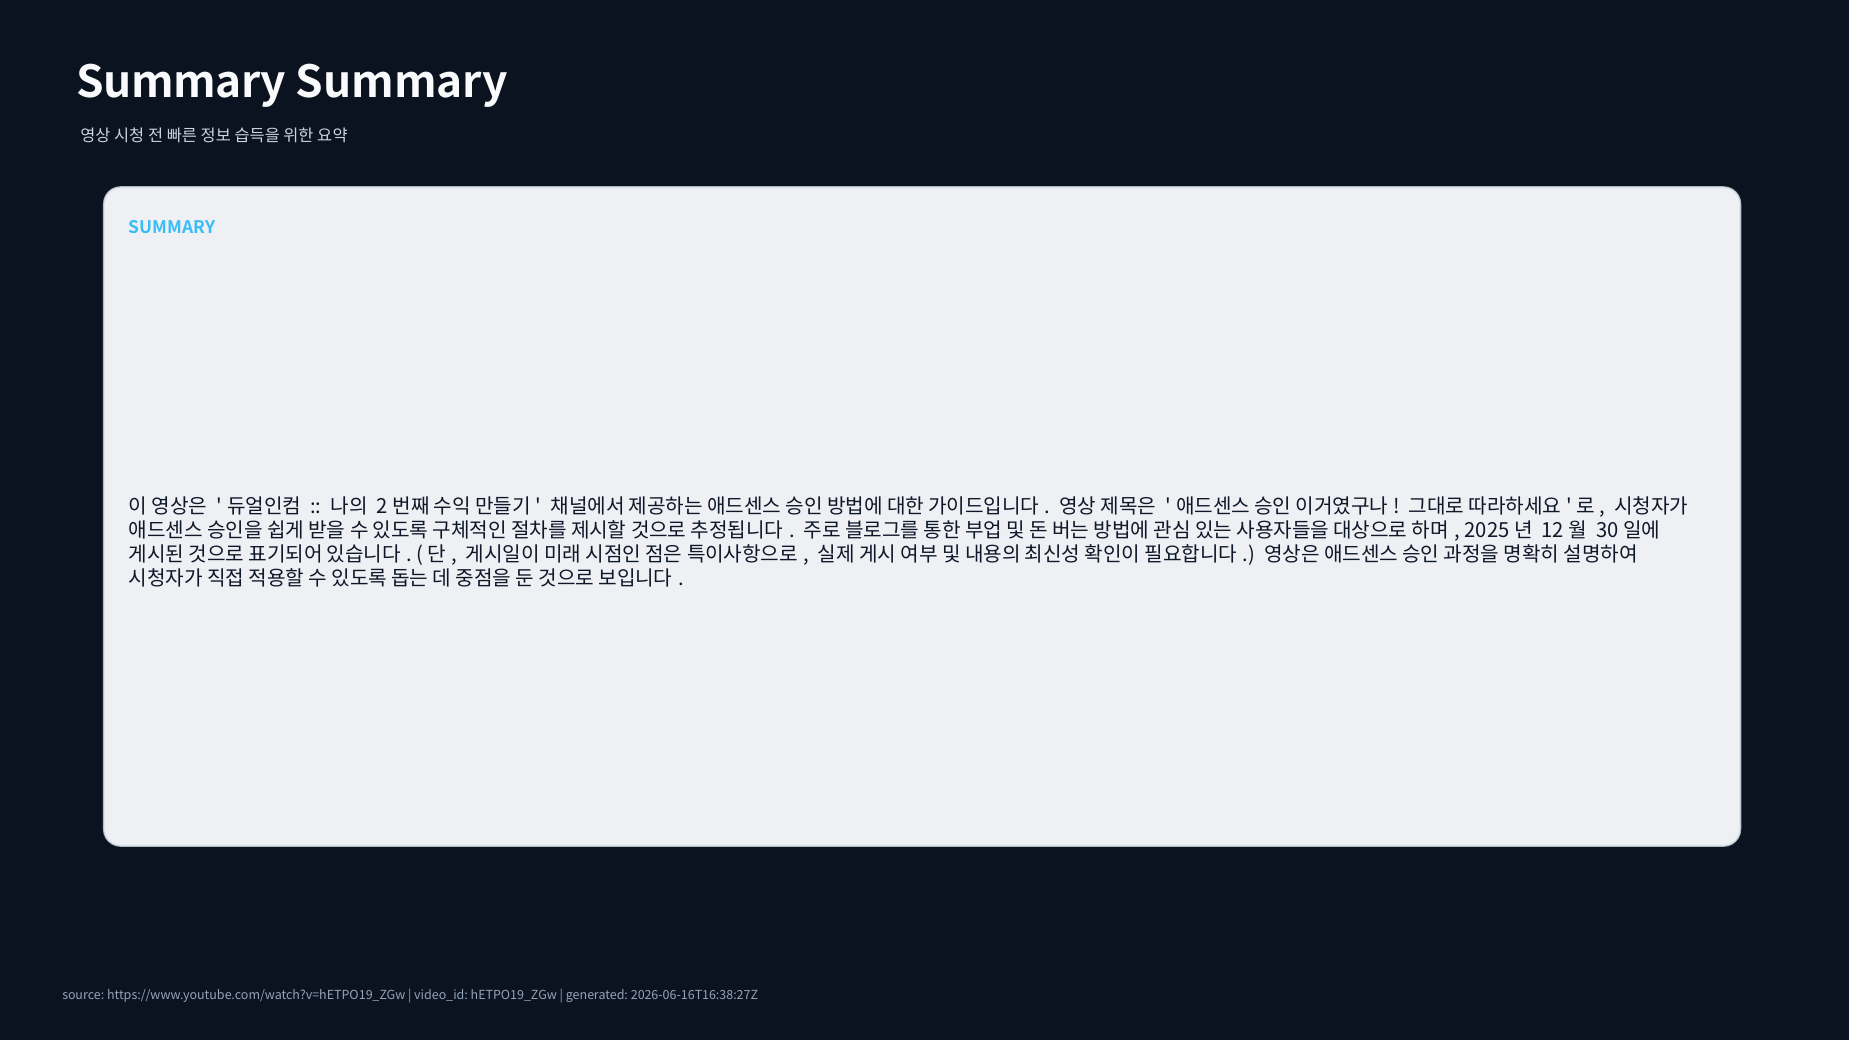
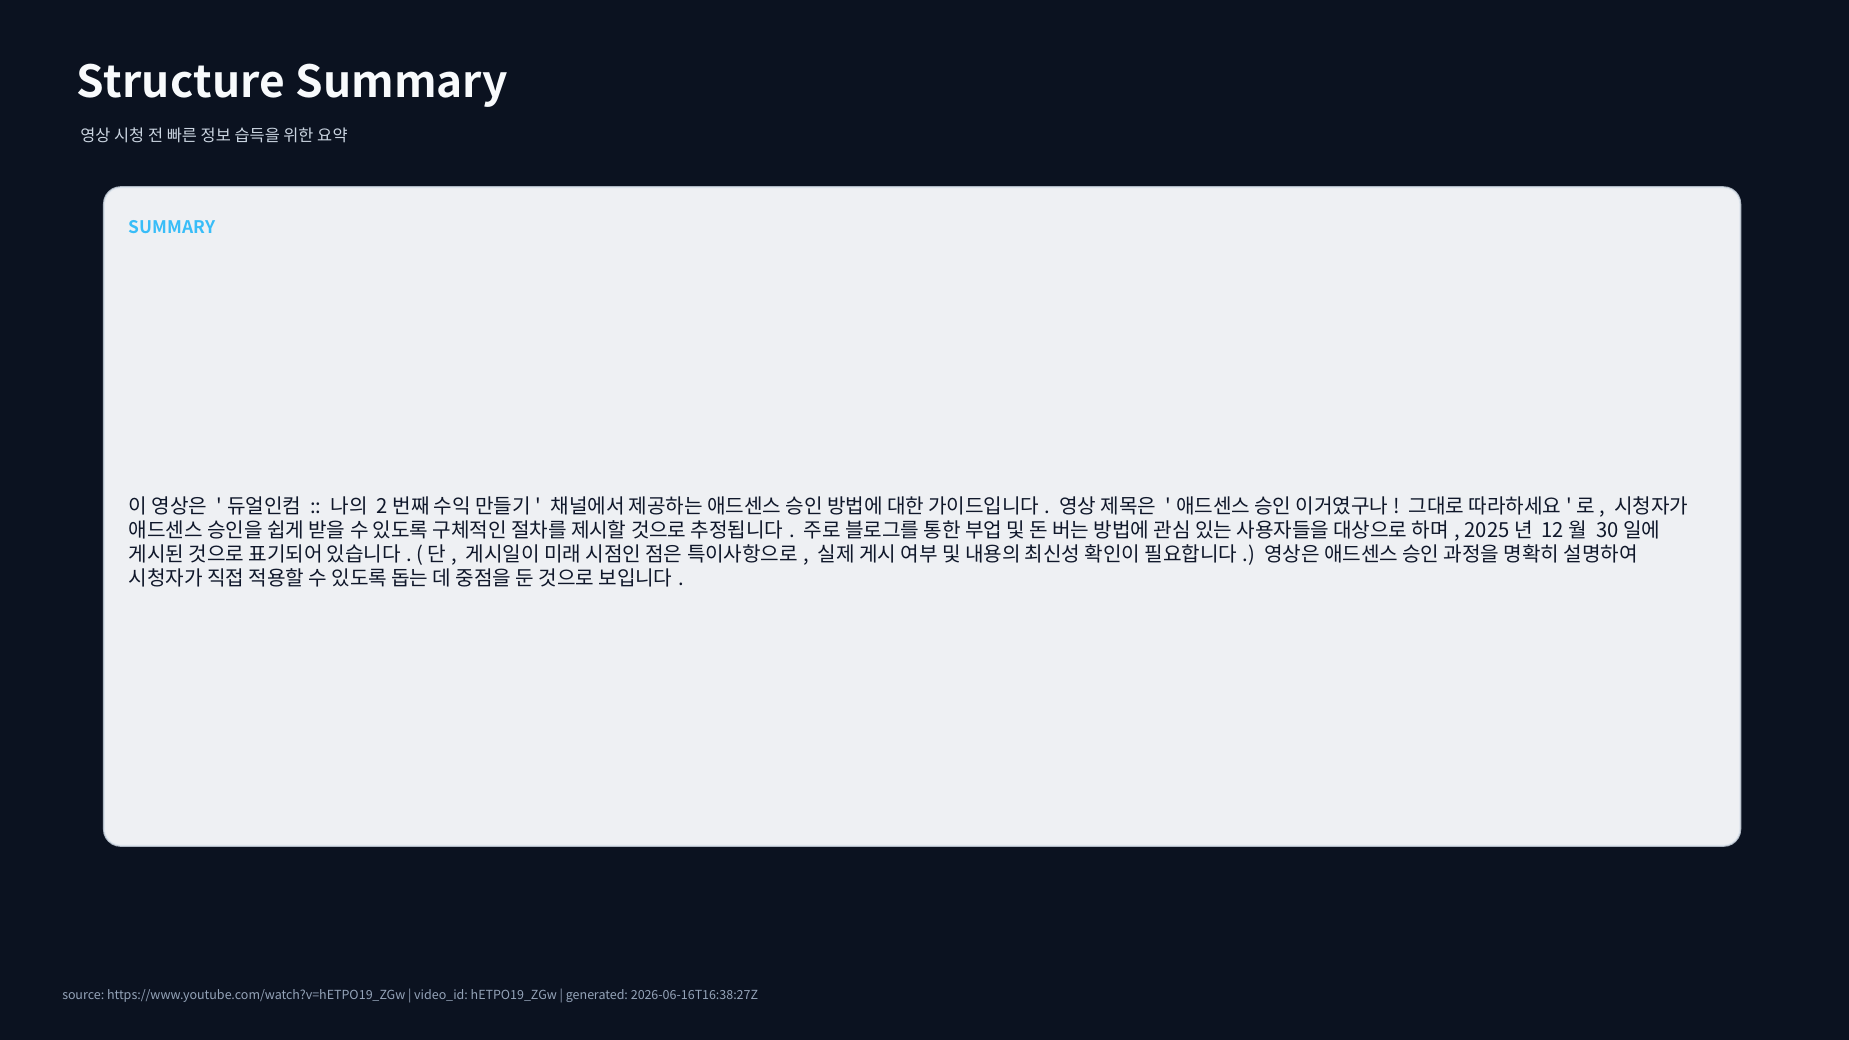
Summary: Summary -> Structure (181, 83)
